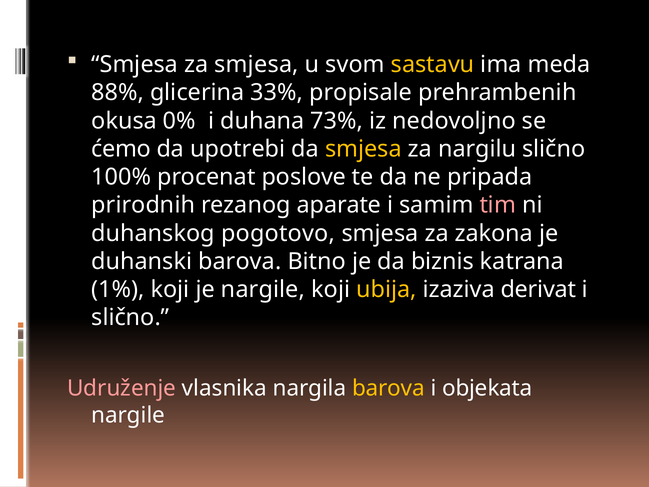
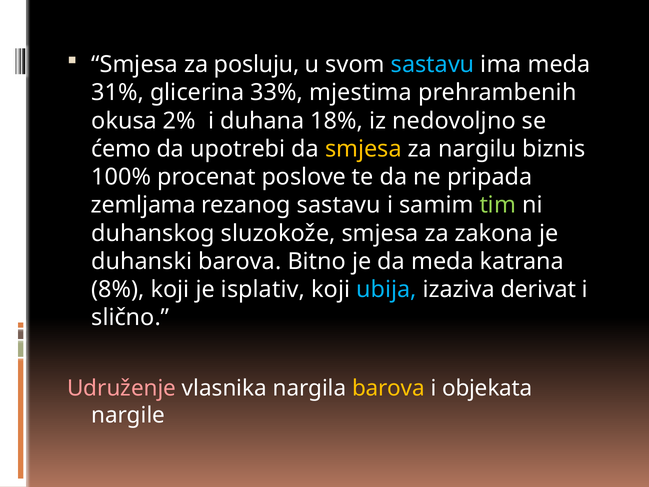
za smjesa: smjesa -> posluju (257, 65)
sastavu colour: yellow -> light blue (433, 65)
88%: 88% -> 31% (118, 93)
propisale: propisale -> mjestima (361, 93)
0%: 0% -> 2% (179, 121)
73%: 73% -> 18% (337, 121)
nargilu slično: slično -> biznis (554, 149)
prirodnih: prirodnih -> zemljama (143, 205)
rezanog aparate: aparate -> sastavu (339, 205)
tim colour: pink -> light green (498, 205)
pogotovo: pogotovo -> sluzokože (278, 233)
da biznis: biznis -> meda (442, 261)
1%: 1% -> 8% (118, 289)
je nargile: nargile -> isplativ (263, 289)
ubija colour: yellow -> light blue (386, 289)
